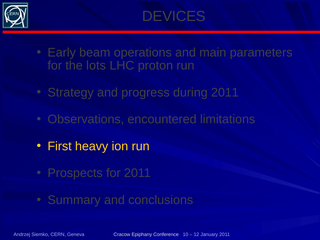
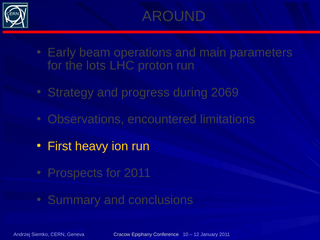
DEVICES: DEVICES -> AROUND (174, 16)
during 2011: 2011 -> 2069 (225, 92)
